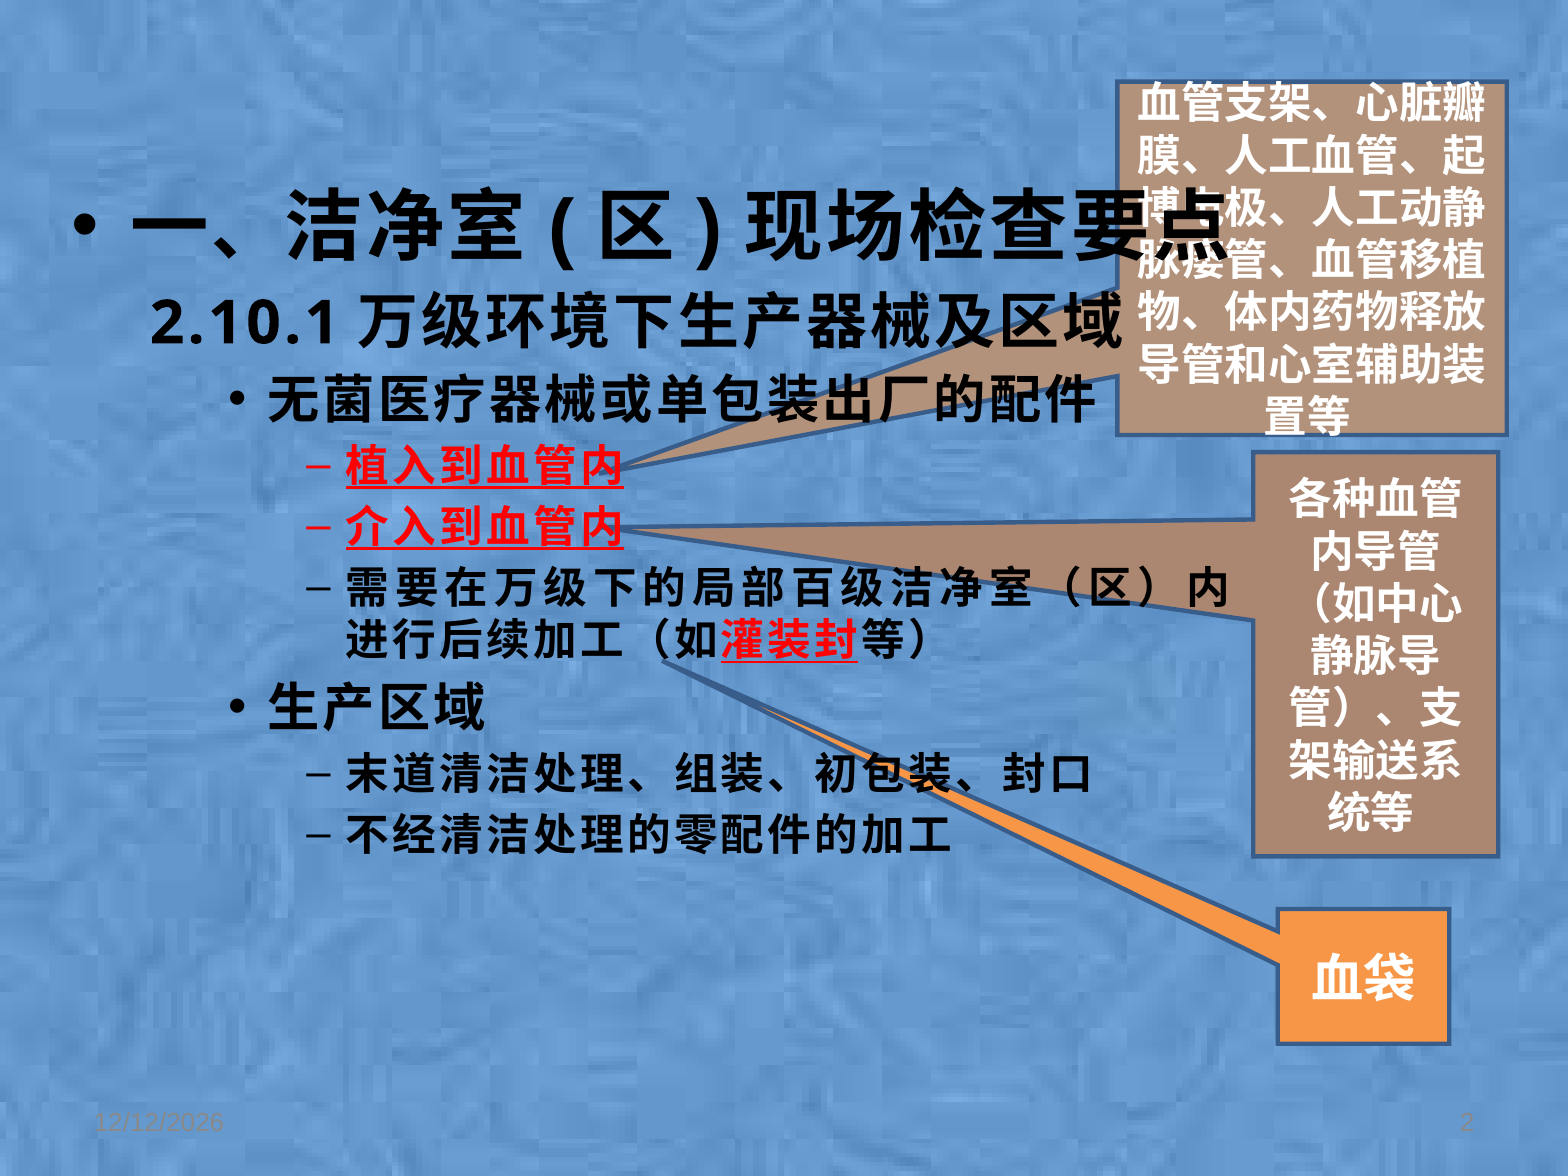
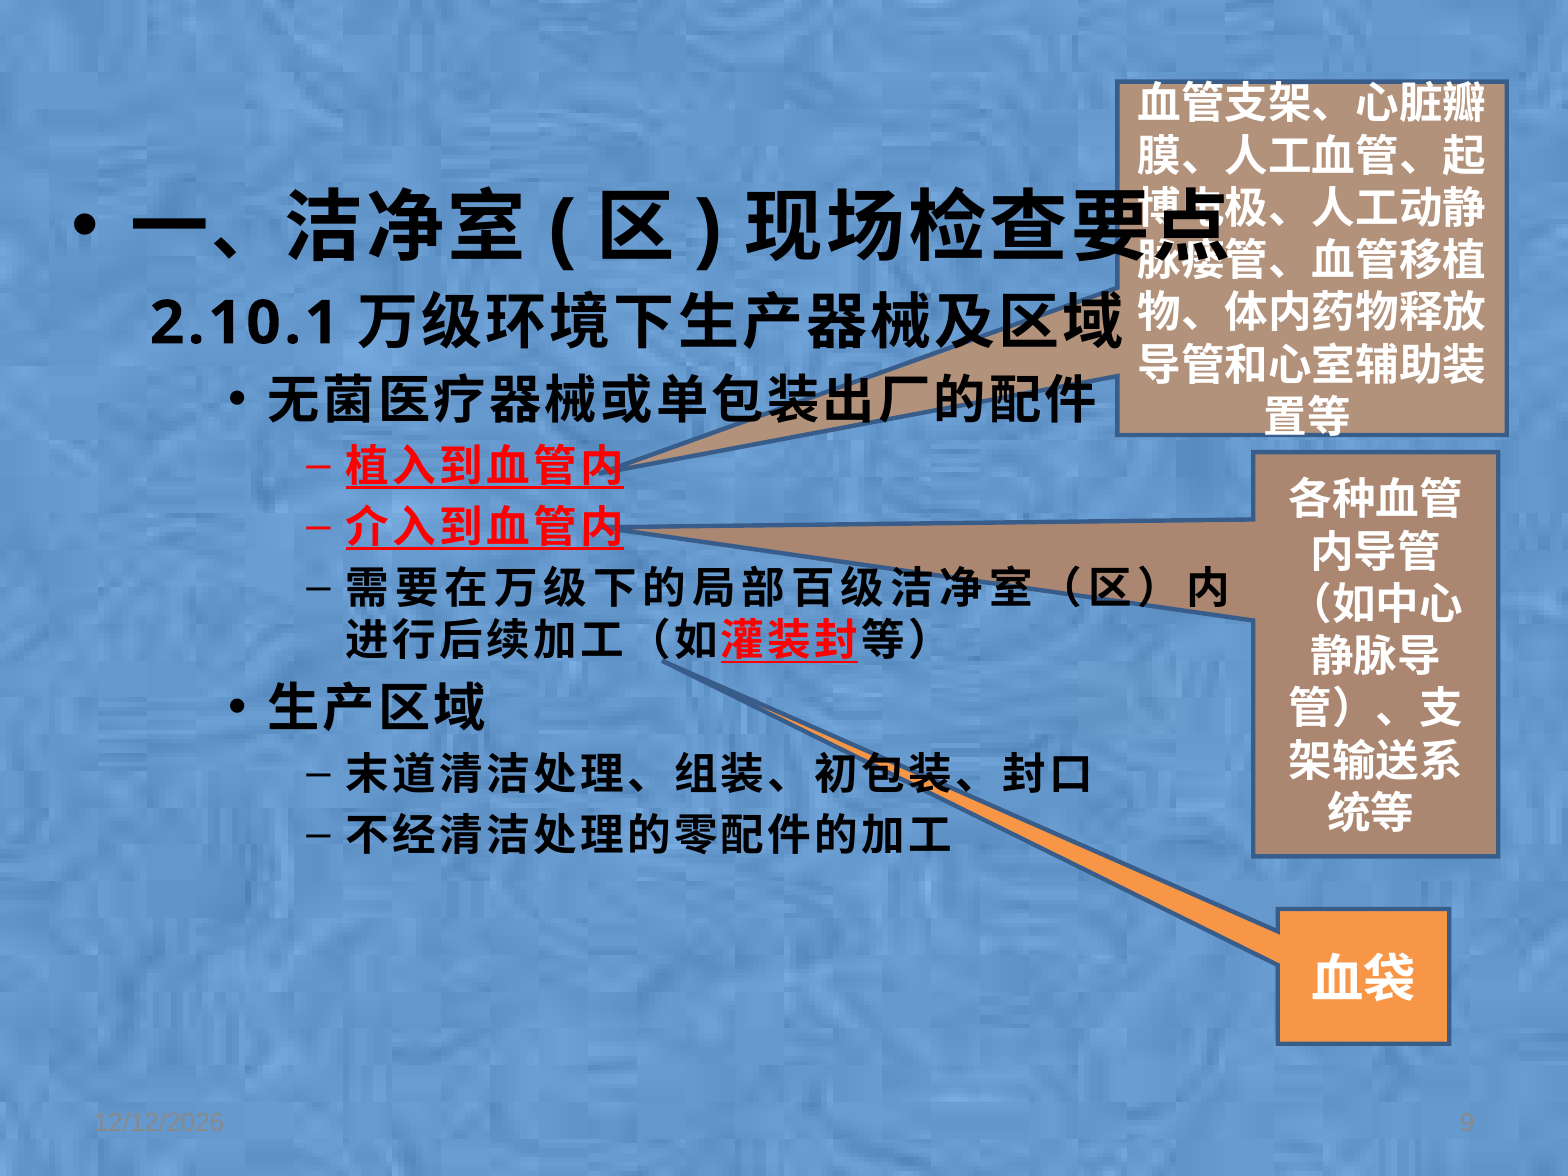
2: 2 -> 9 (1467, 1123)
